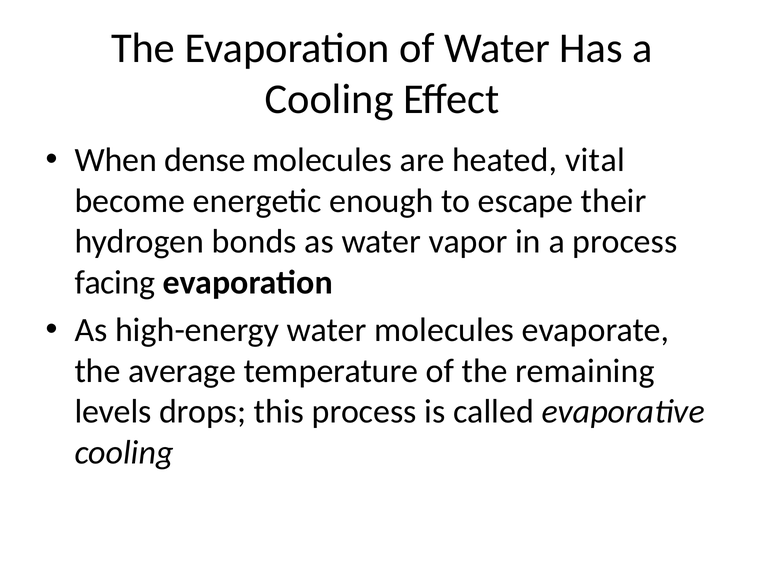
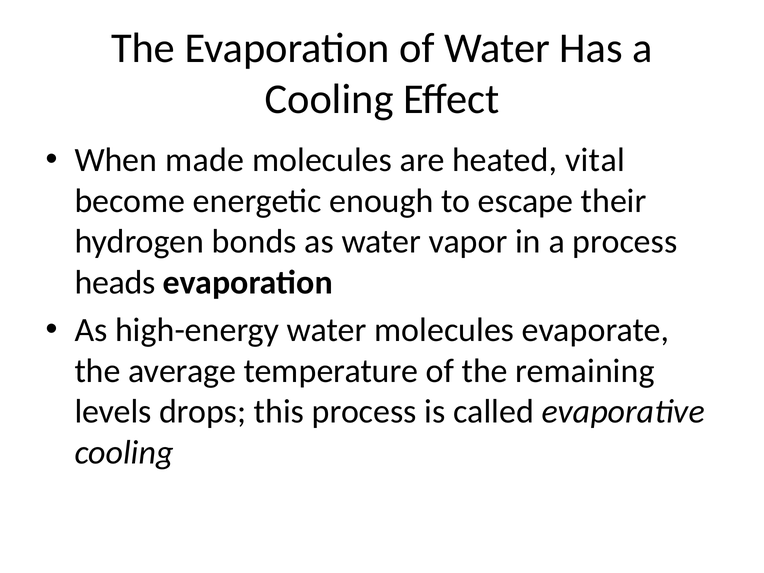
dense: dense -> made (205, 160)
facing: facing -> heads (115, 283)
